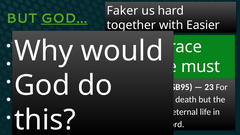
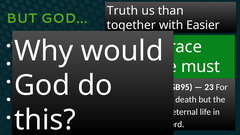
Faker: Faker -> Truth (123, 11)
hard: hard -> than (171, 11)
GOD… underline: present -> none (64, 18)
